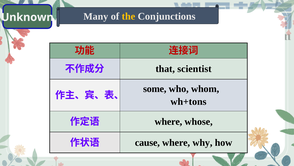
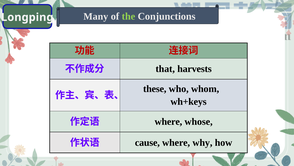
the colour: yellow -> light green (128, 16)
Unknown: Unknown -> Longping (27, 17)
scientist: scientist -> harvests (195, 69)
some: some -> these (155, 88)
wh+tons: wh+tons -> wh+keys (189, 101)
